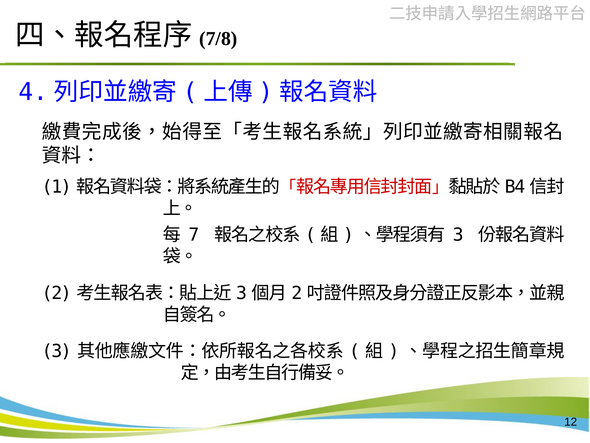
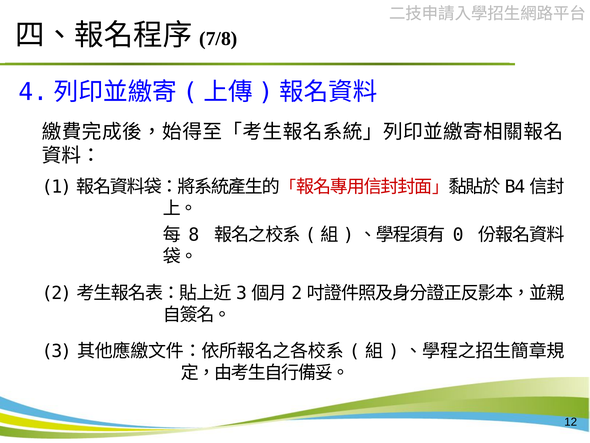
7: 7 -> 8 (194, 235)
3: 3 -> 0 (458, 235)
